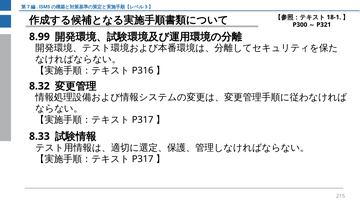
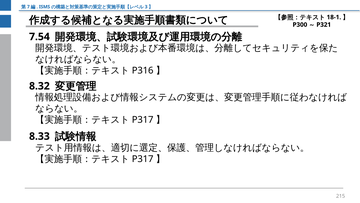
8.99: 8.99 -> 7.54 (39, 37)
